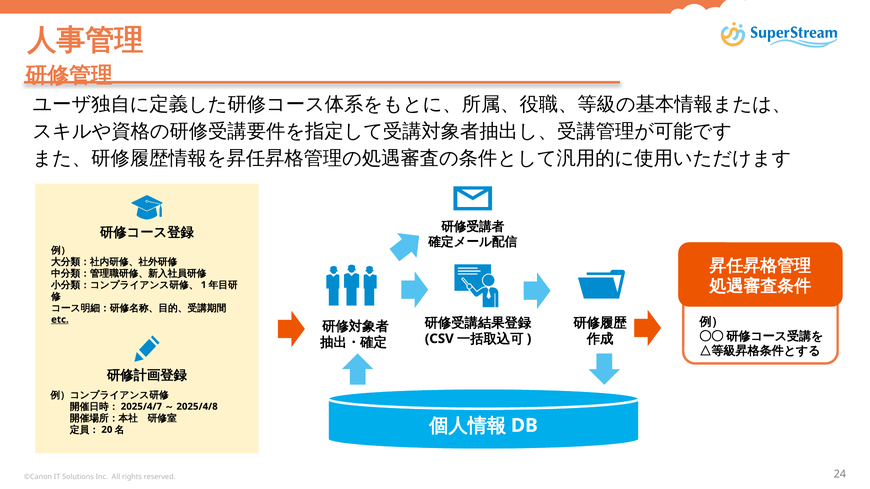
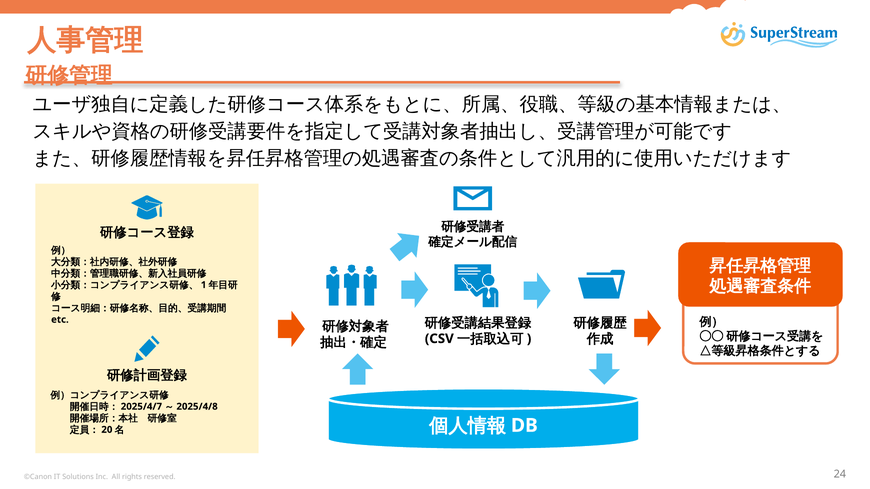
etc underline: present -> none (60, 320)
